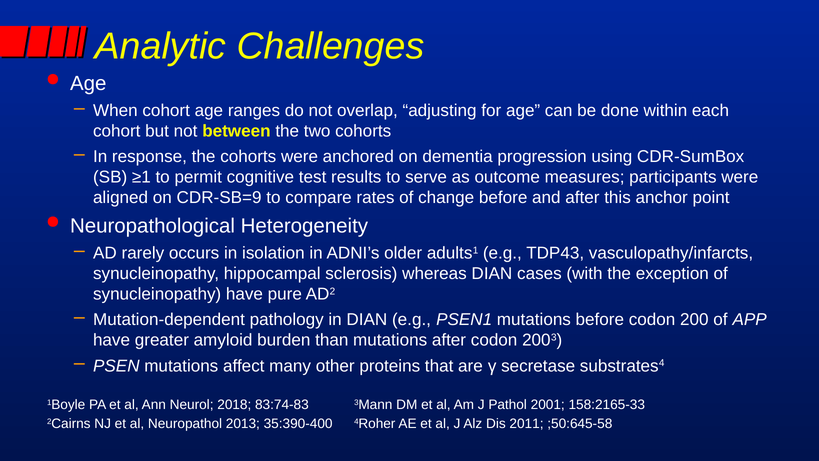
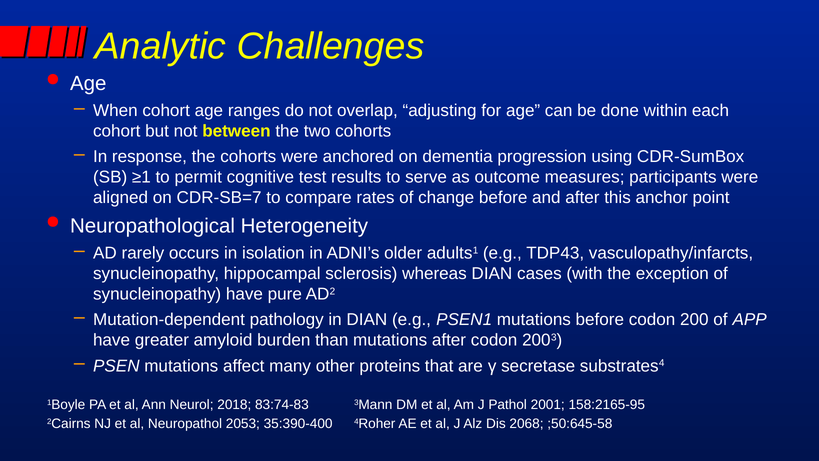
CDR-SB=9: CDR-SB=9 -> CDR-SB=7 (219, 198)
158:2165-33: 158:2165-33 -> 158:2165-95 (607, 404)
2013: 2013 -> 2053 (243, 424)
2011: 2011 -> 2068 (527, 424)
